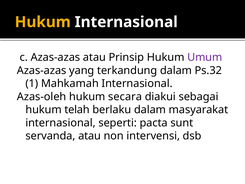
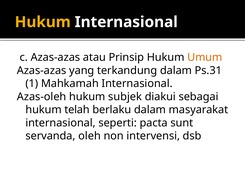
Umum colour: purple -> orange (205, 57)
Ps.32: Ps.32 -> Ps.31 (208, 70)
secara: secara -> subjek (125, 97)
servanda atau: atau -> oleh (90, 136)
